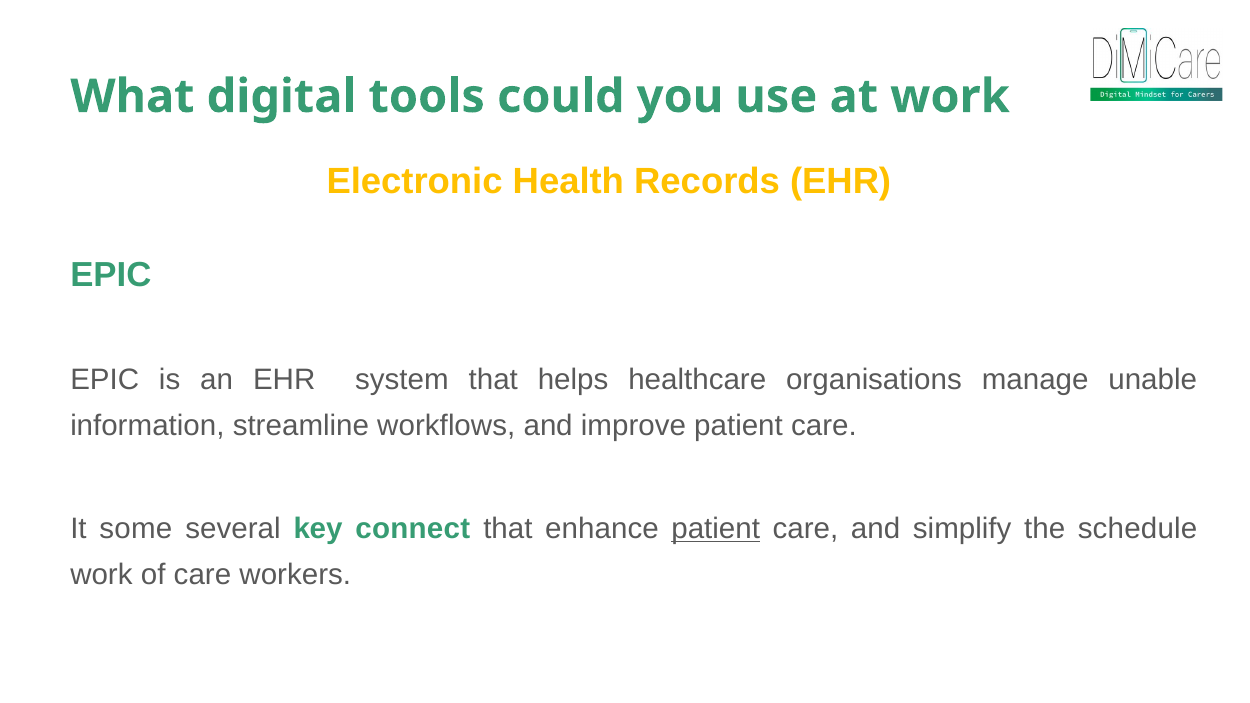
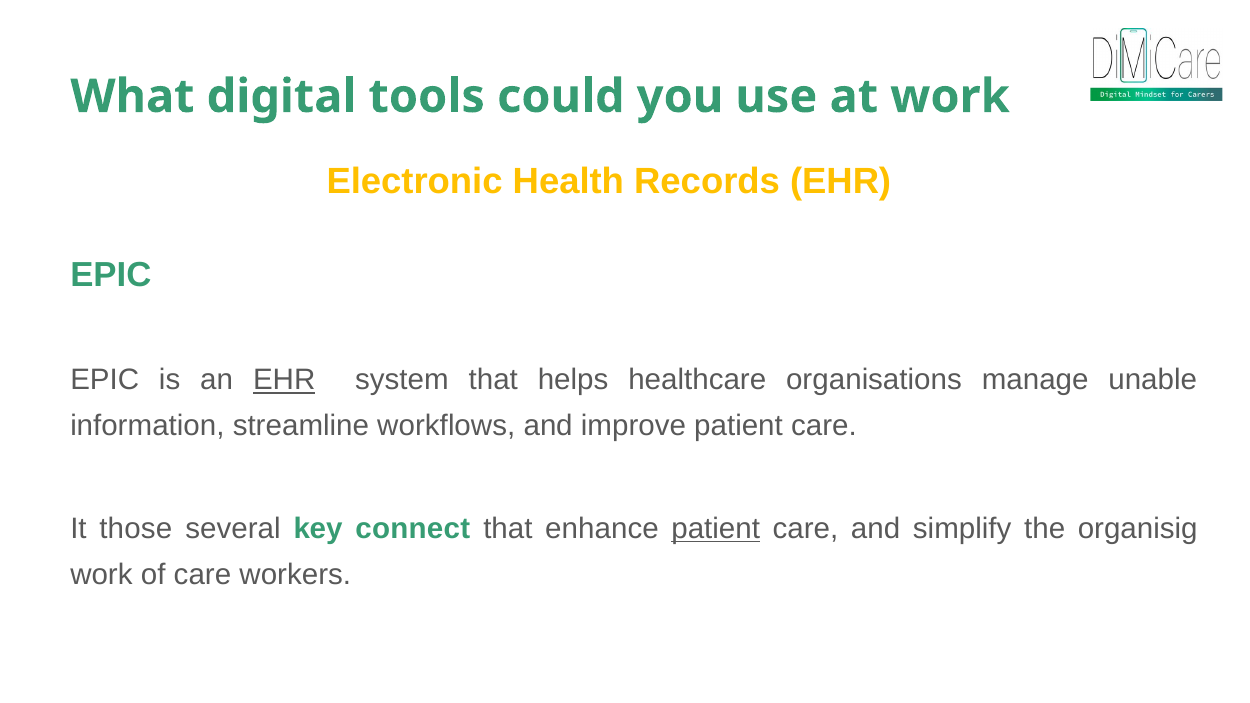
EHR underline: none -> present (284, 380)
some: some -> those (136, 529)
schedule: schedule -> organisig (1138, 529)
